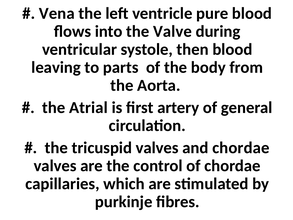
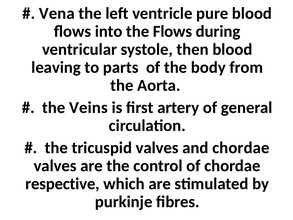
the Valve: Valve -> Flows (173, 31)
Atrial: Atrial -> Veins (88, 107)
capillaries: capillaries -> respective (62, 184)
